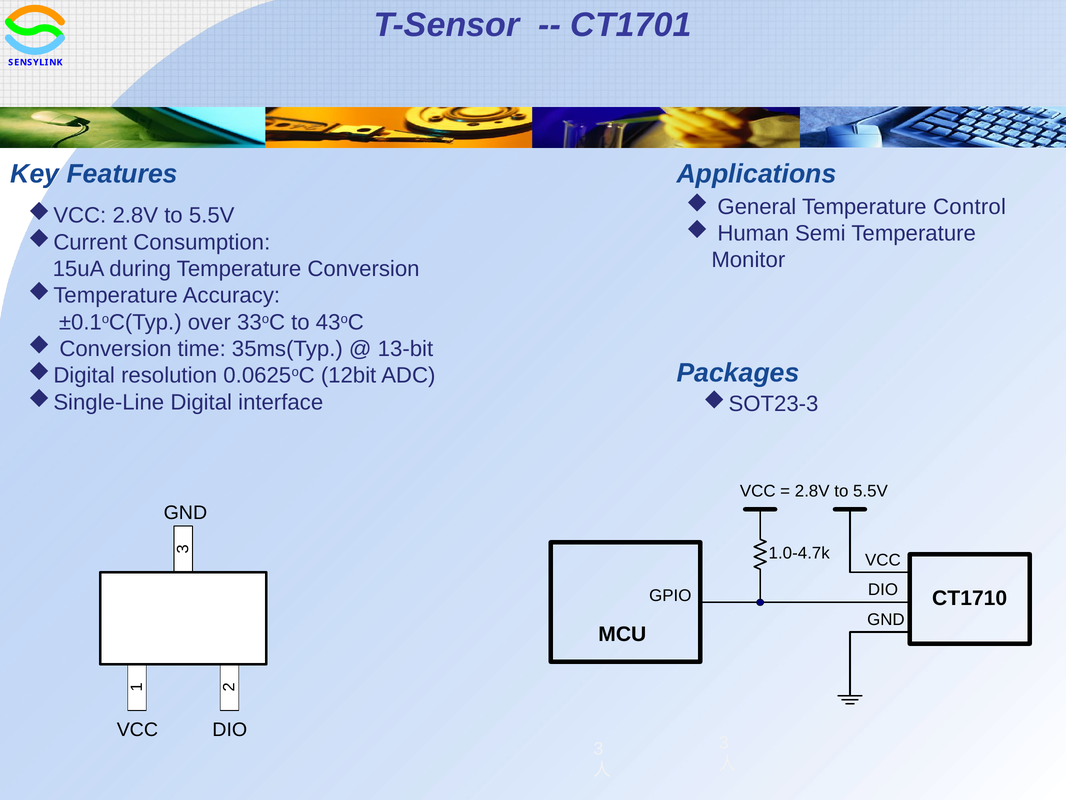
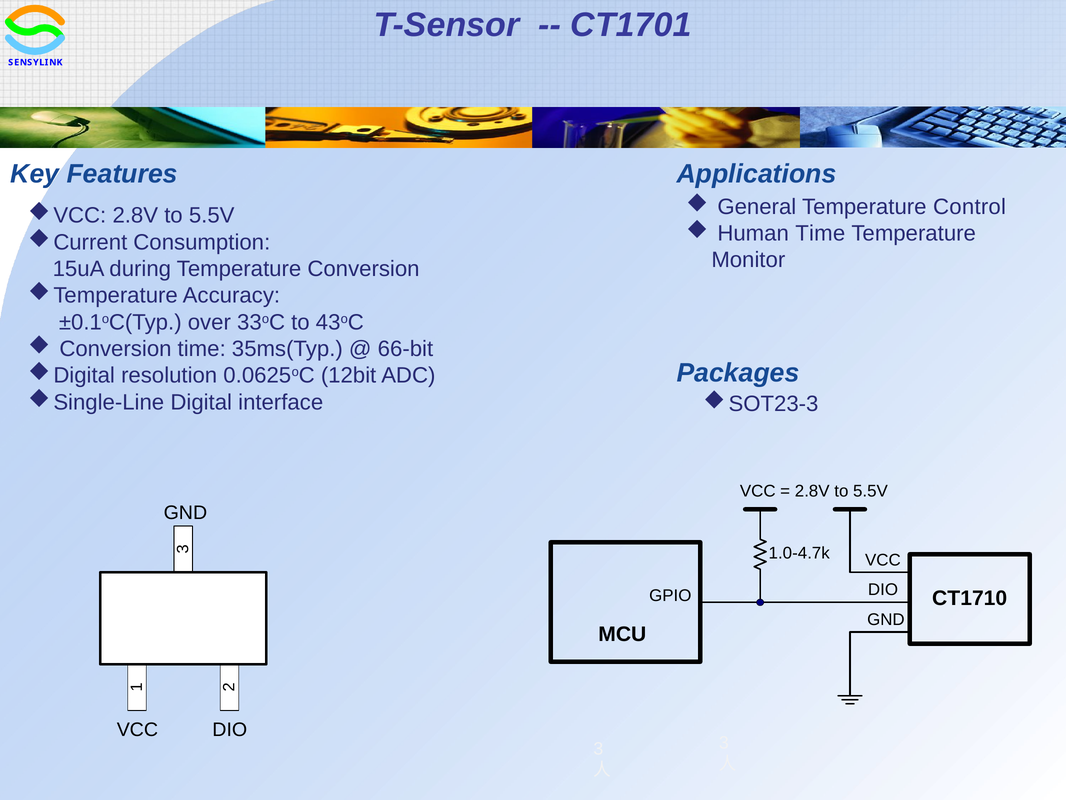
Human Semi: Semi -> Time (820, 233)
13-bit: 13-bit -> 66-bit (405, 349)
